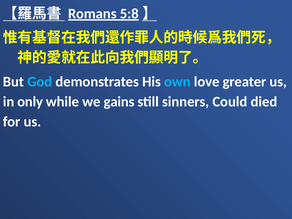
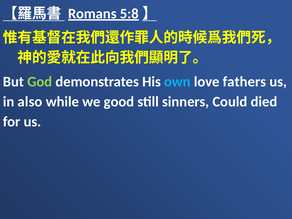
God colour: light blue -> light green (40, 82)
greater: greater -> fathers (244, 82)
only: only -> also (30, 102)
gains: gains -> good (119, 102)
